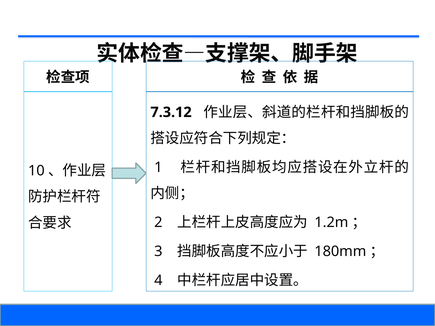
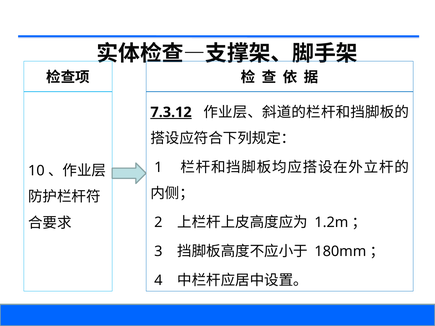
7.3.12 underline: none -> present (171, 112)
